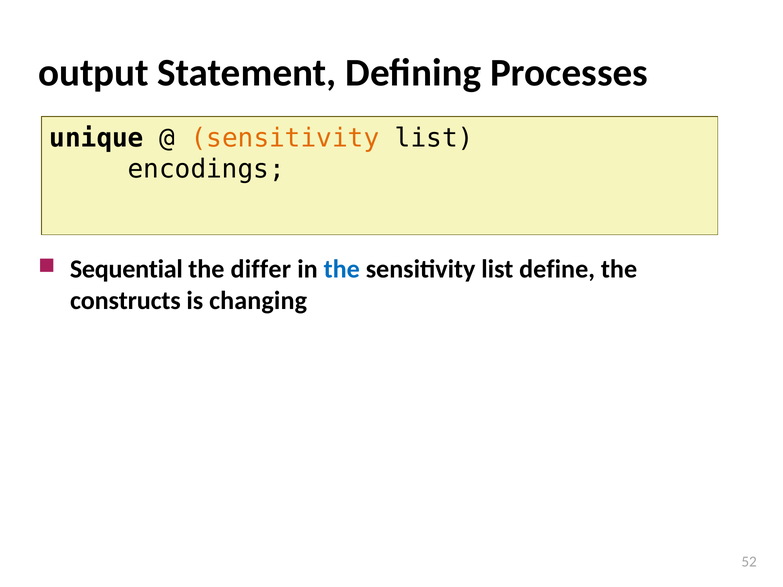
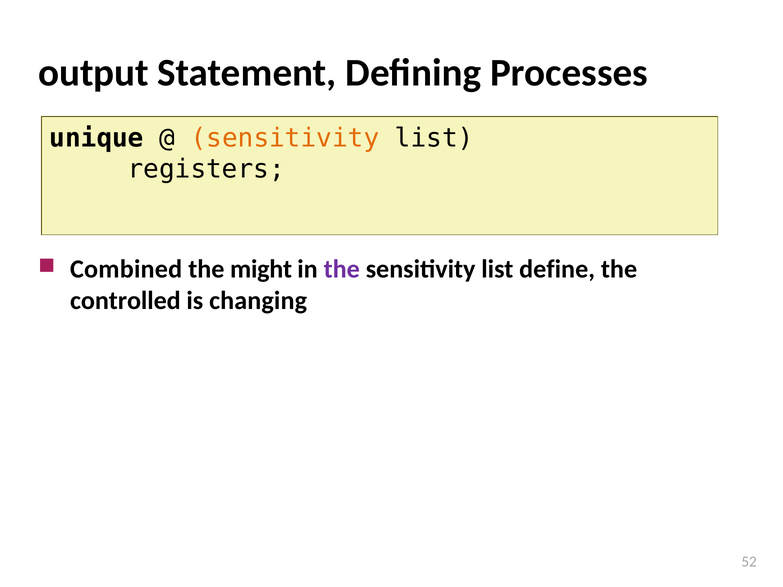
encodings: encodings -> registers (206, 169)
Sequential: Sequential -> Combined (126, 269)
differ: differ -> might (261, 269)
the colour: blue -> purple (342, 269)
constructs: constructs -> controlled (125, 301)
